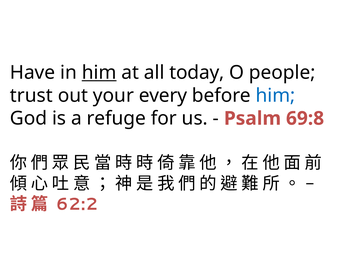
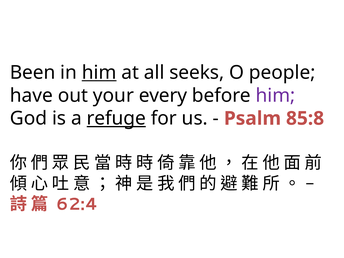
Have: Have -> Been (33, 73)
today: today -> seeks (197, 73)
trust: trust -> have (31, 96)
him colour: blue -> purple (276, 96)
refuge underline: none -> present (116, 118)
69:8: 69:8 -> 85:8 (305, 118)
62:2: 62:2 -> 62:4 (77, 204)
